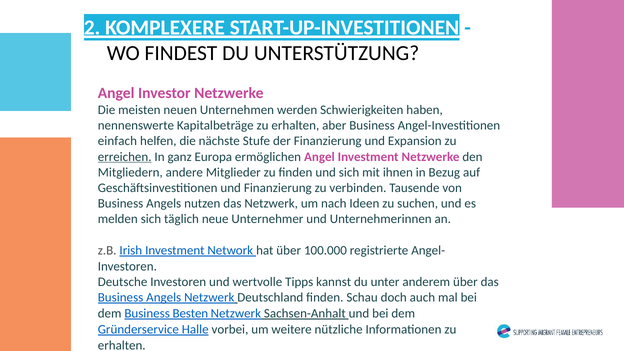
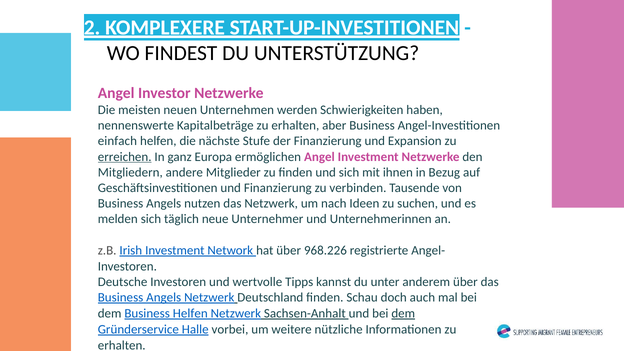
100.000: 100.000 -> 968.226 (325, 250)
Business Besten: Besten -> Helfen (190, 313)
dem underline: none -> present (403, 313)
